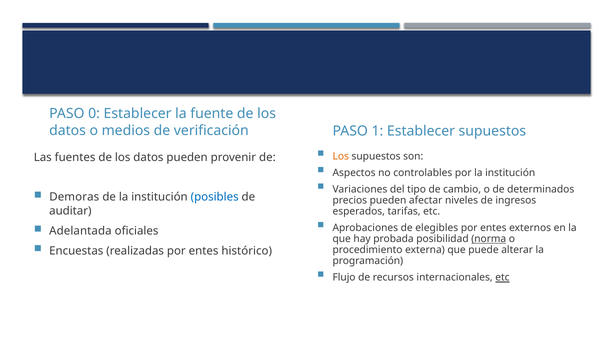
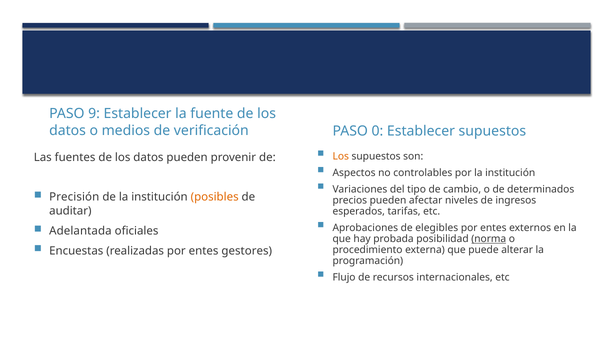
0: 0 -> 9 (94, 114)
1: 1 -> 0 (377, 131)
Demoras: Demoras -> Precisión (74, 197)
posibles colour: blue -> orange (215, 197)
histórico: histórico -> gestores (247, 251)
etc underline: present -> none (502, 277)
